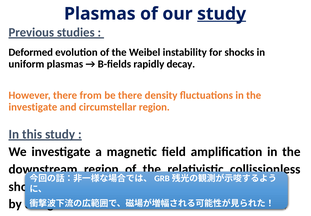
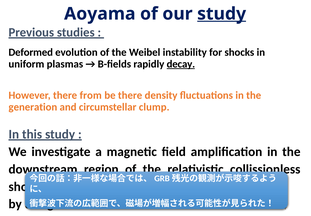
Plasmas: Plasmas -> Aoyama (100, 14)
decay underline: none -> present (181, 64)
investigate: investigate -> generation (33, 107)
circumstellar region: region -> clump (154, 107)
